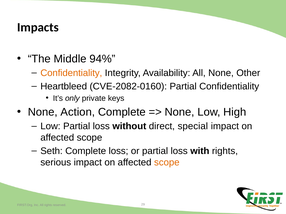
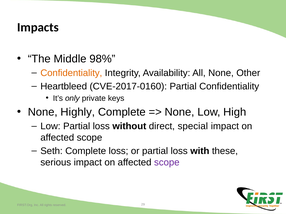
94%: 94% -> 98% (102, 59)
CVE-2082-0160: CVE-2082-0160 -> CVE-2017-0160 (128, 86)
Action: Action -> Highly (78, 112)
with rights: rights -> these (225, 151)
scope colour: orange -> purple (167, 163)
